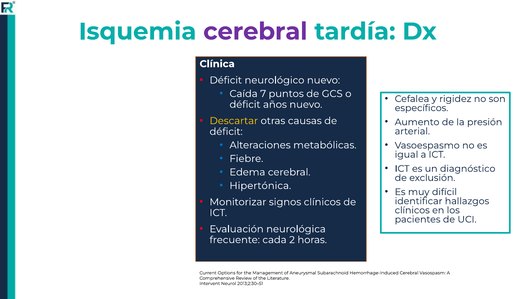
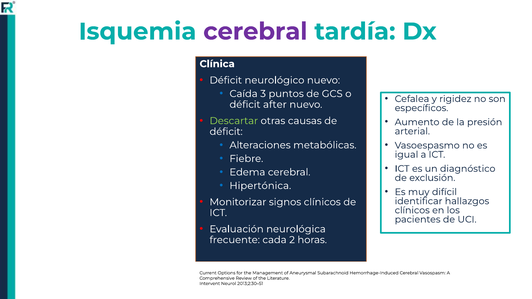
7: 7 -> 3 (263, 94)
años: años -> after (275, 105)
Descartar colour: yellow -> light green (234, 121)
